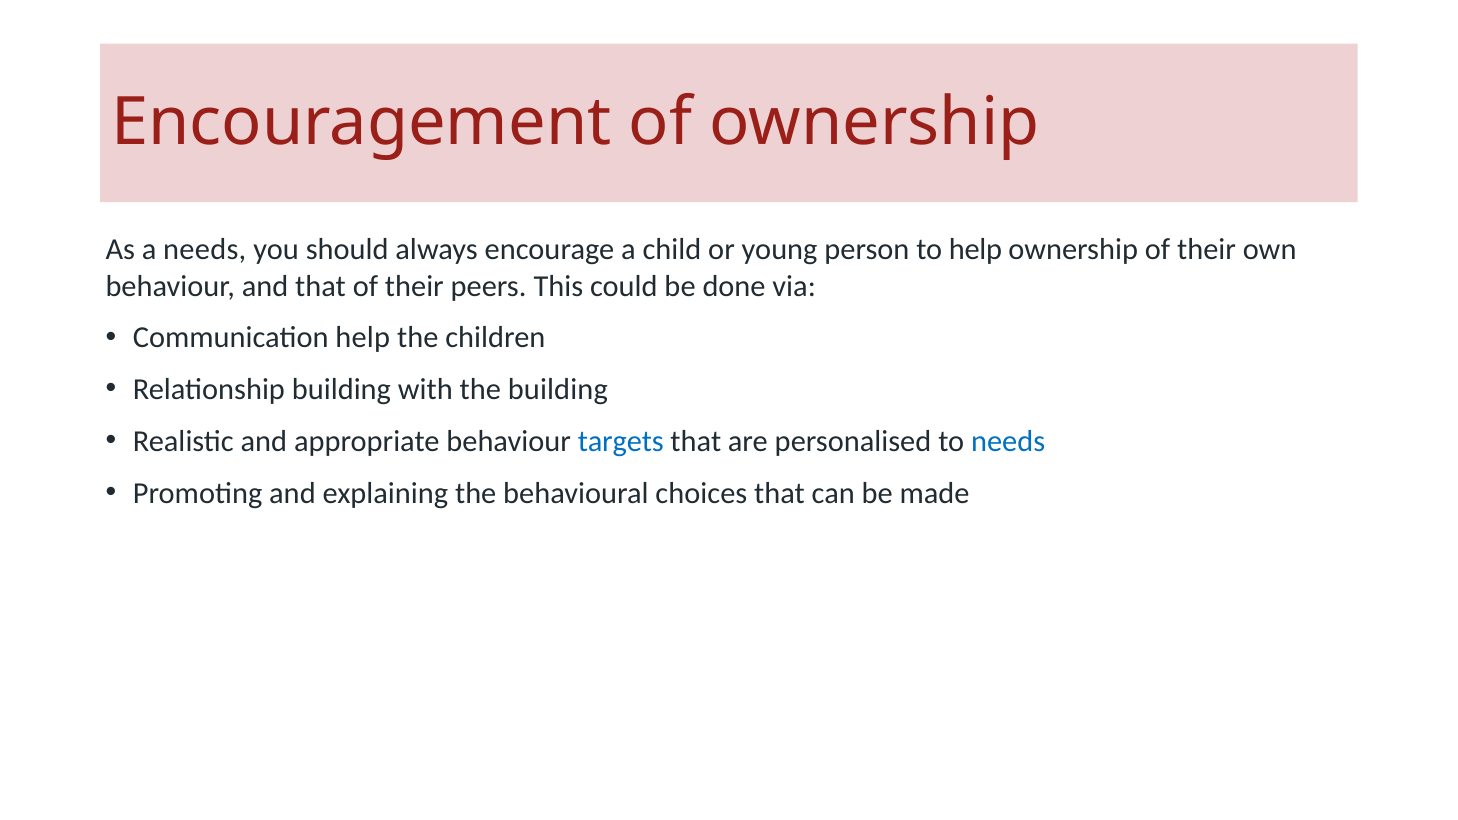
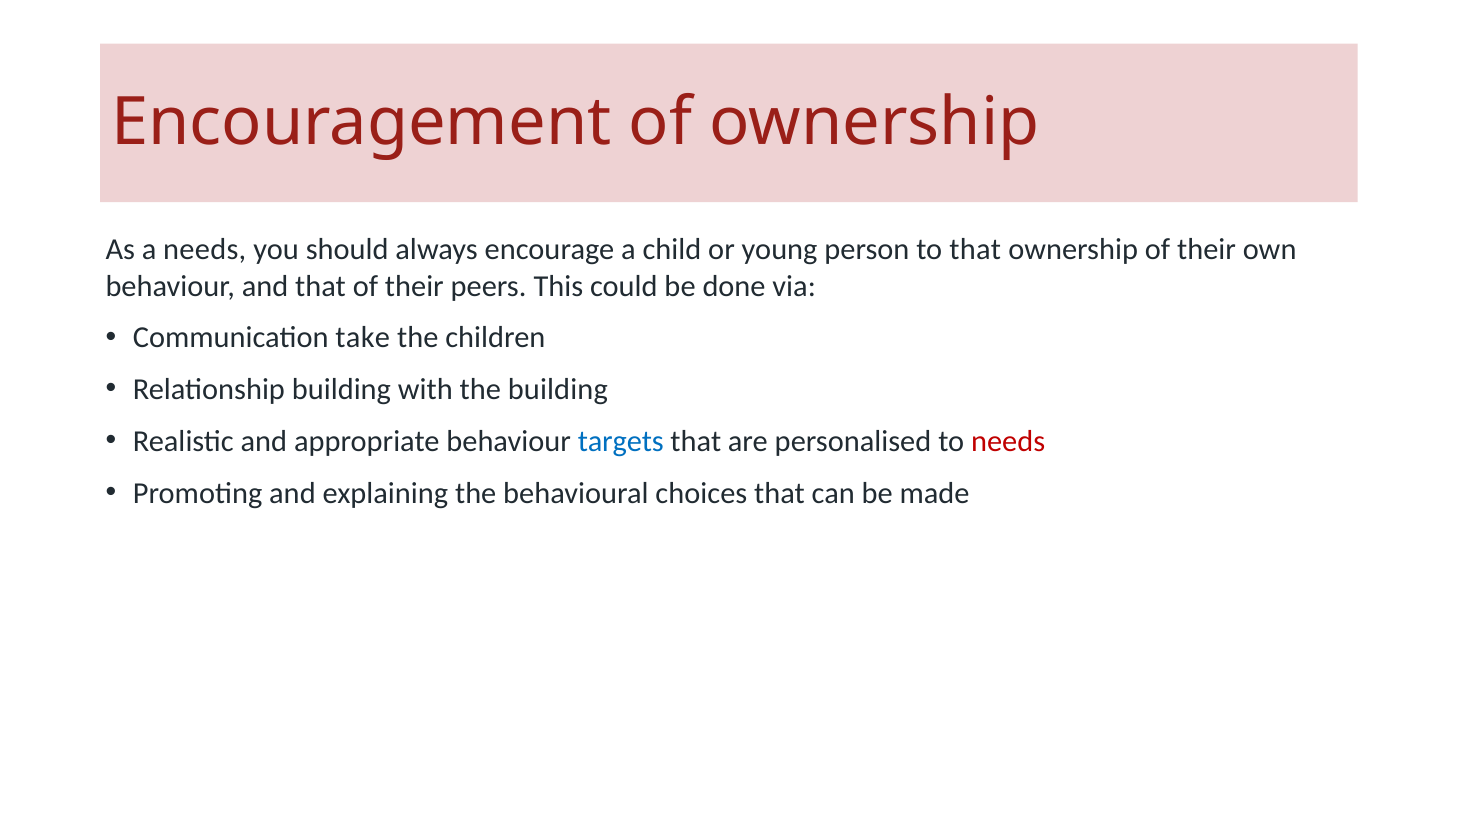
to help: help -> that (975, 250)
Communication help: help -> take (363, 338)
needs colour: blue -> red (1008, 441)
